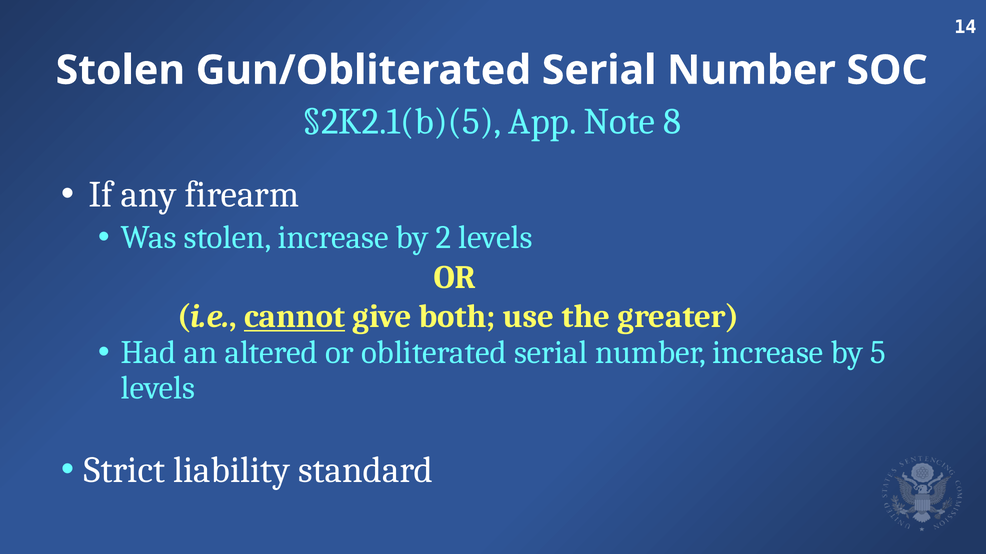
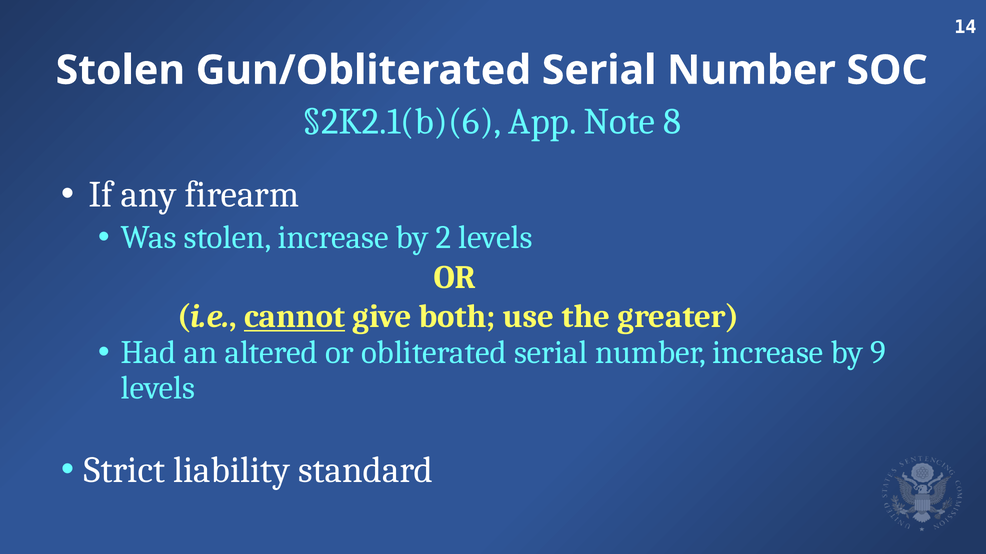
§2K2.1(b)(5: §2K2.1(b)(5 -> §2K2.1(b)(6 (402, 122)
5: 5 -> 9 (878, 353)
